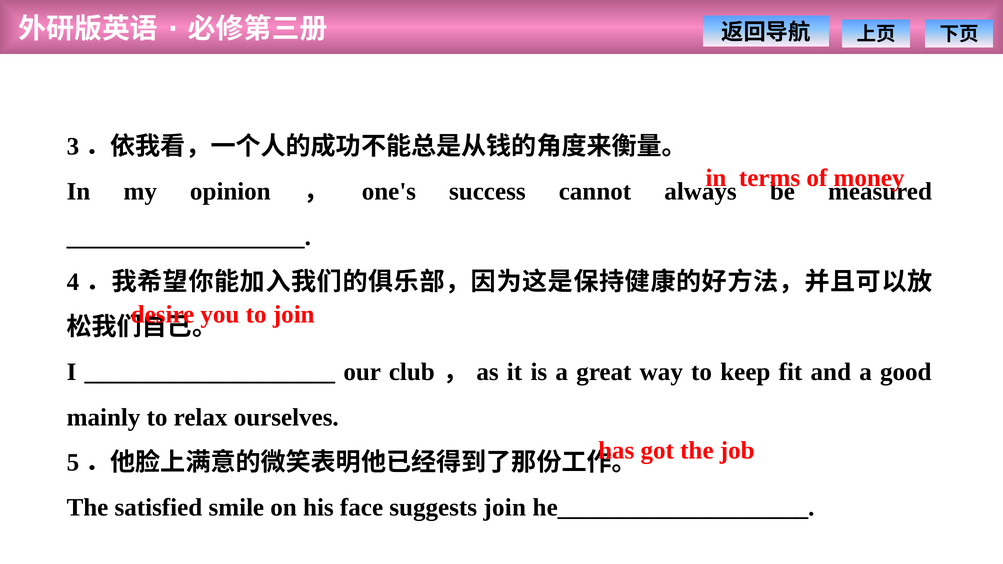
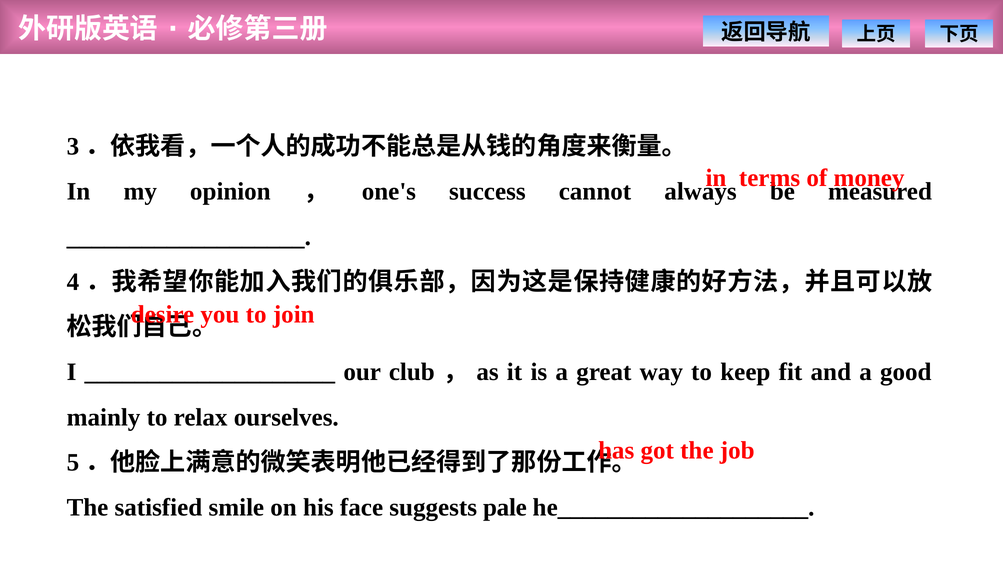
suggests join: join -> pale (505, 508)
